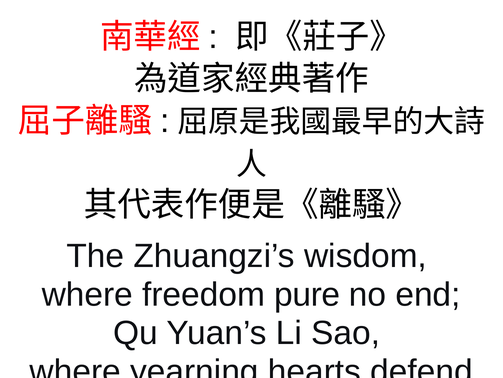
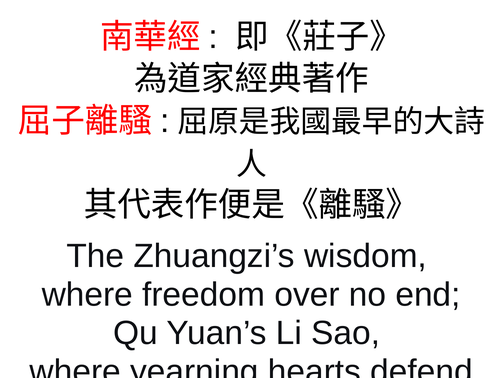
pure: pure -> over (307, 294)
